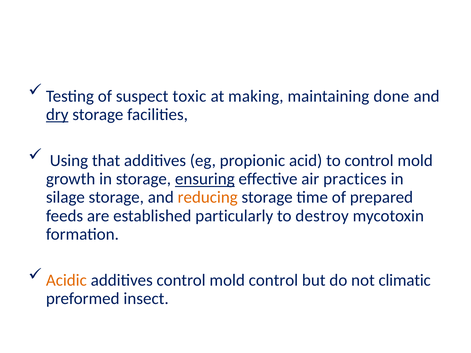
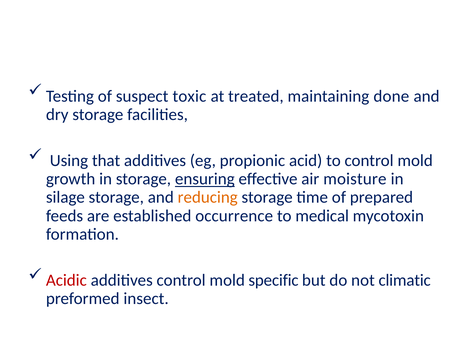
making: making -> treated (256, 96)
dry underline: present -> none (57, 115)
practices: practices -> moisture (355, 179)
particularly: particularly -> occurrence (234, 216)
destroy: destroy -> medical (322, 216)
Acidic colour: orange -> red (66, 281)
mold control: control -> specific (274, 281)
